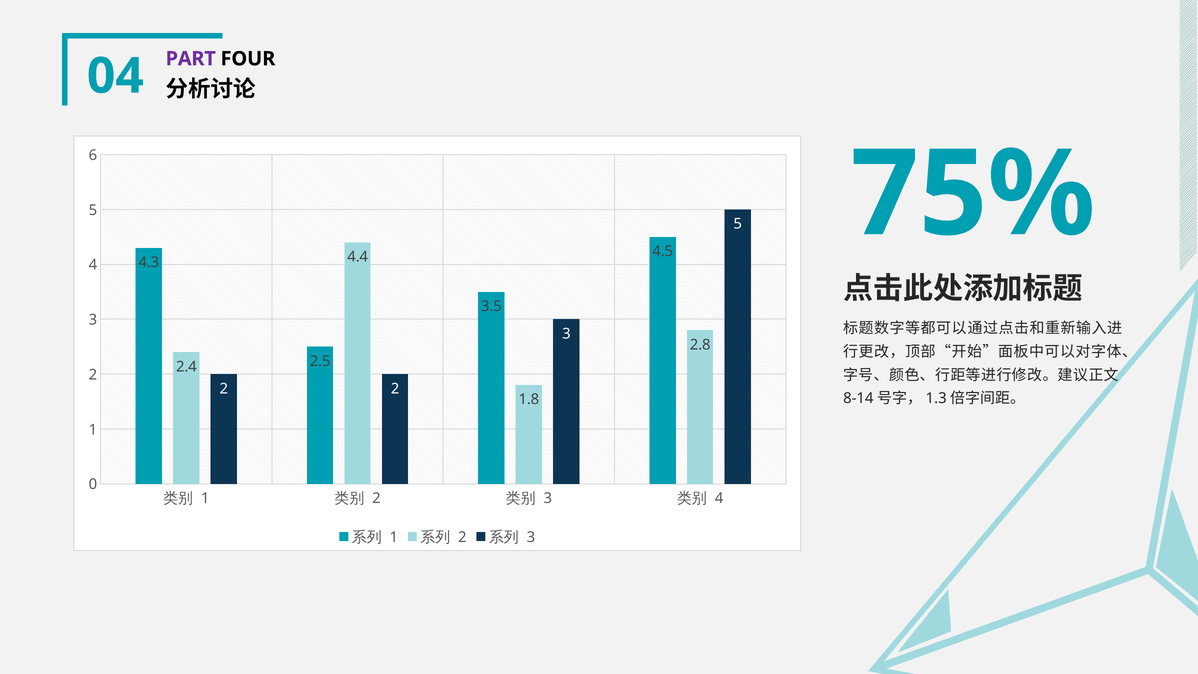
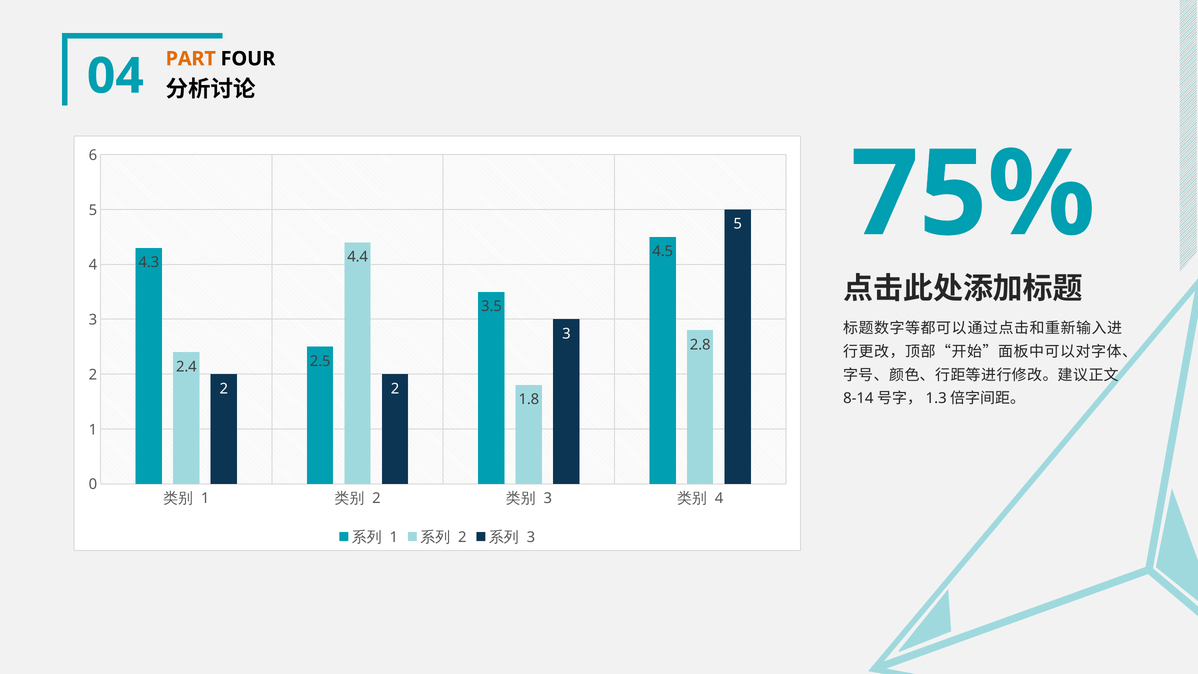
PART colour: purple -> orange (191, 59)
